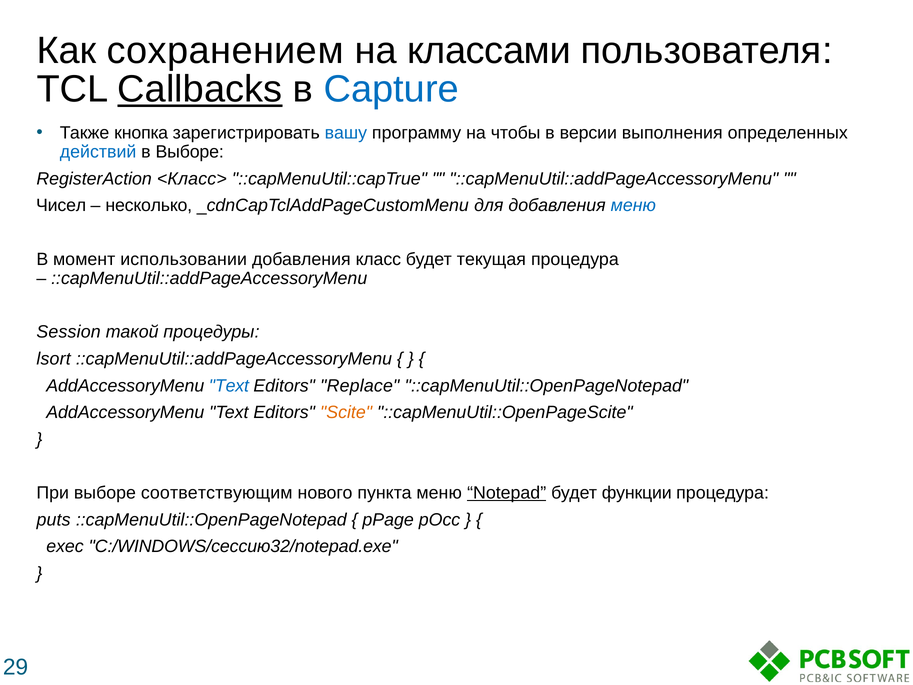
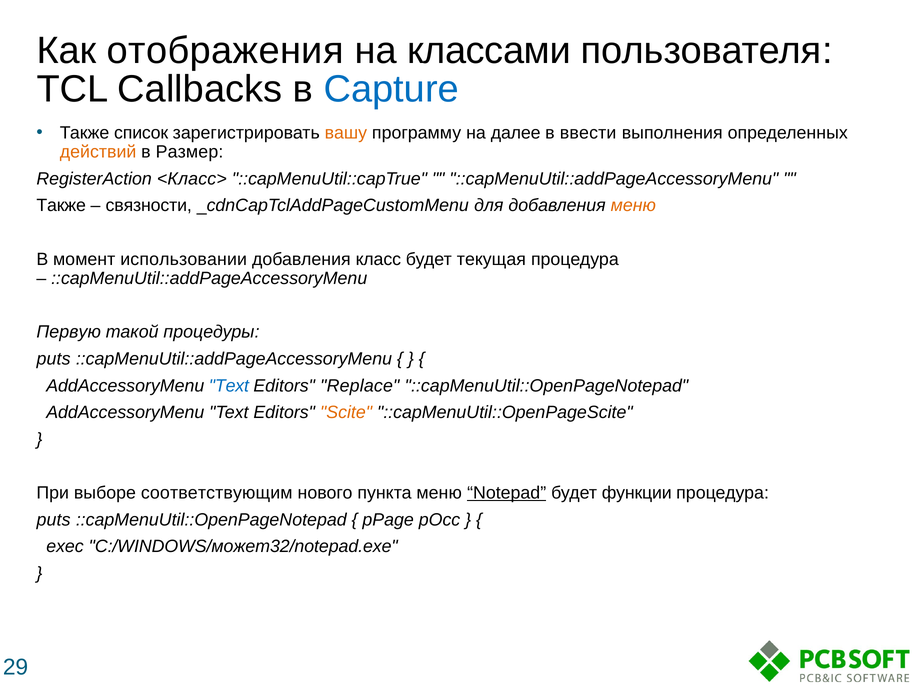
сохранением: сохранением -> отображения (225, 50)
Callbacks underline: present -> none (200, 89)
кнопка: кнопка -> список (141, 133)
вашу colour: blue -> orange (346, 133)
чтобы: чтобы -> далее (516, 133)
версии: версии -> ввести (588, 133)
действий colour: blue -> orange (98, 152)
в Выборе: Выборе -> Размер (190, 152)
Чисел: Чисел -> Также (61, 205)
несколько: несколько -> связности (149, 205)
меню colour: blue -> orange (633, 205)
Session: Session -> Первую (69, 332)
lsort: lsort -> puts (54, 359)
C:/WINDOWS/сессию32/notepad.exe: C:/WINDOWS/сессию32/notepad.exe -> C:/WINDOWS/может32/notepad.exe (243, 546)
